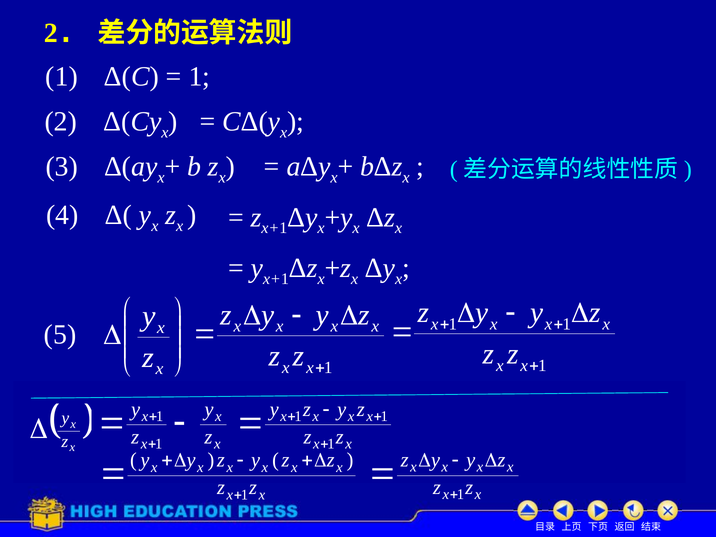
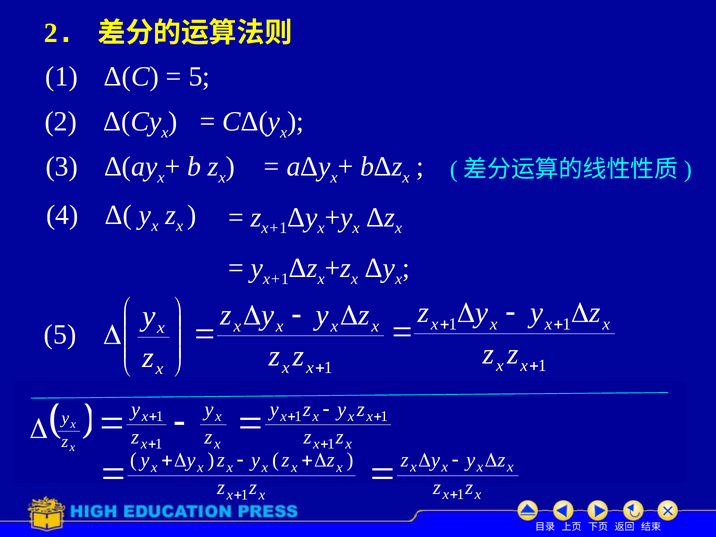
1: 1 -> 5 (199, 76)
